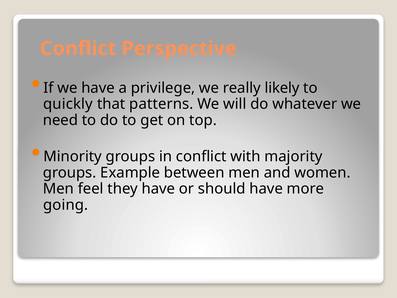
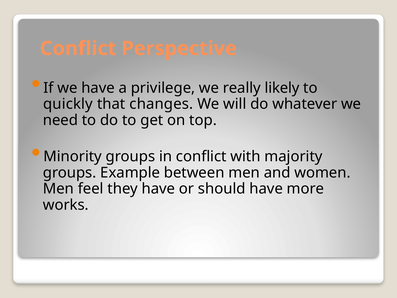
patterns: patterns -> changes (161, 104)
going: going -> works (66, 205)
